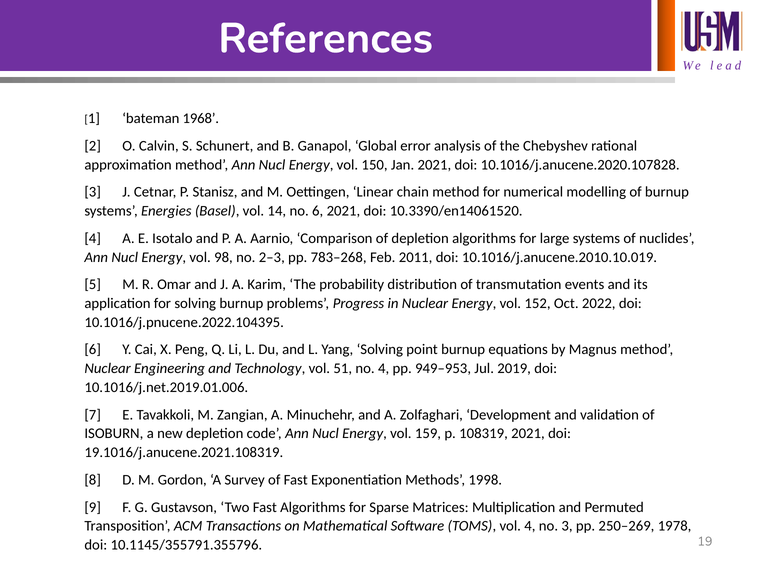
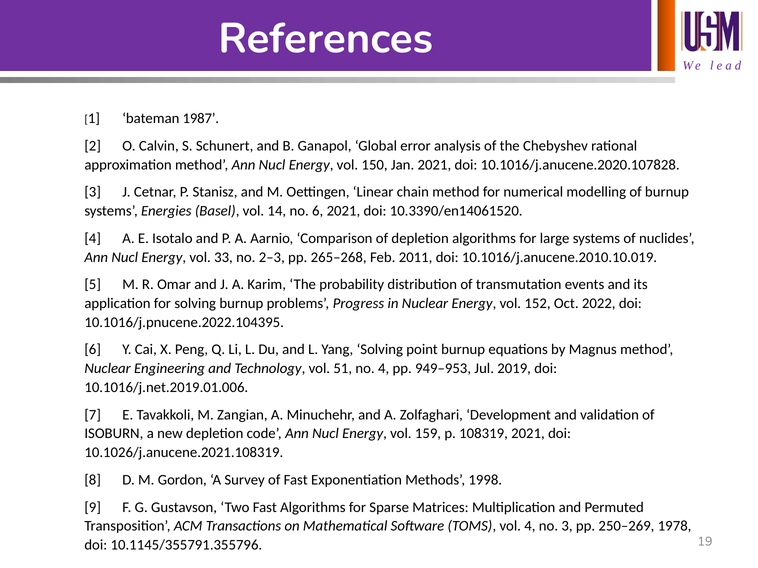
1968: 1968 -> 1987 (201, 119)
98: 98 -> 33 (223, 257)
783–268: 783–268 -> 265–268 (339, 257)
19.1016/j.anucene.2021.108319: 19.1016/j.anucene.2021.108319 -> 10.1026/j.anucene.2021.108319 (184, 453)
